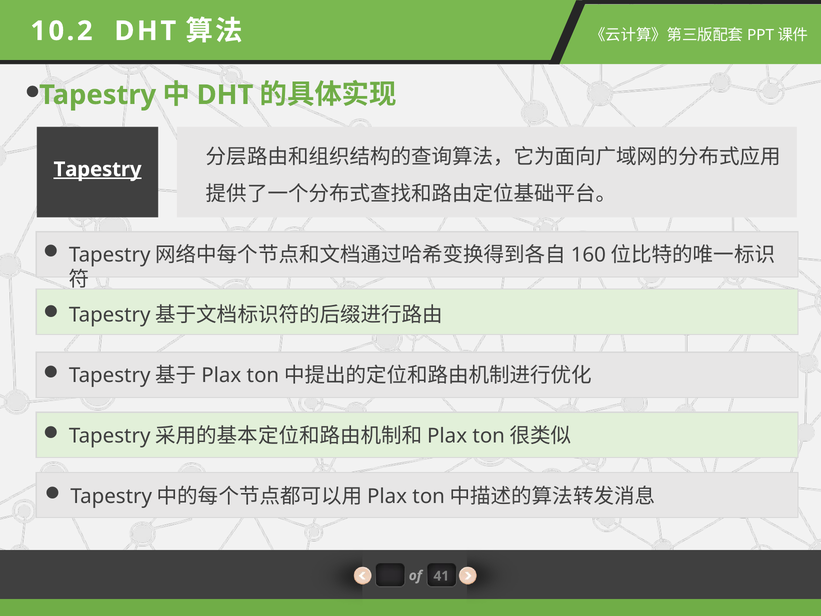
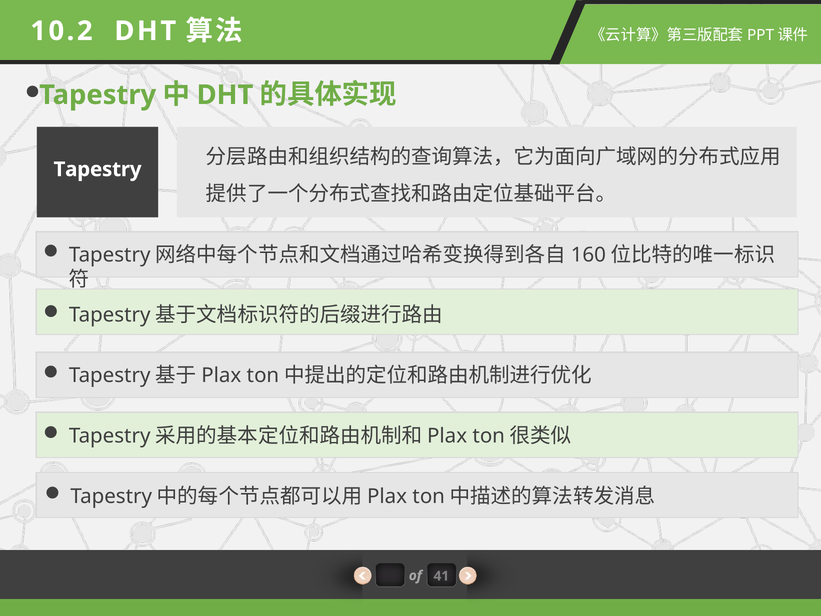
Tapestry underline: present -> none (98, 169)
